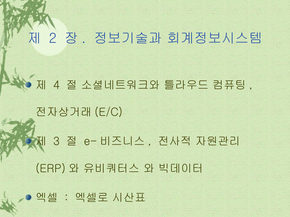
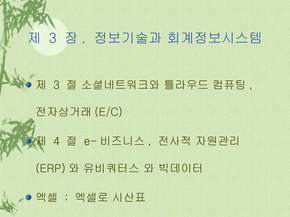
2: 2 -> 3 (53, 38)
4: 4 -> 3 (56, 85)
3: 3 -> 4 (56, 142)
